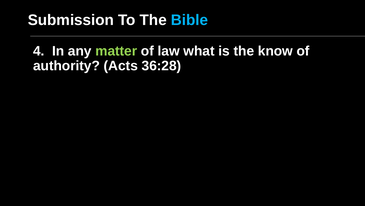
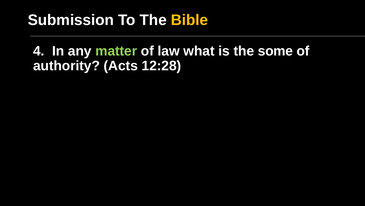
Bible colour: light blue -> yellow (189, 20)
know: know -> some (275, 51)
36:28: 36:28 -> 12:28 (161, 66)
